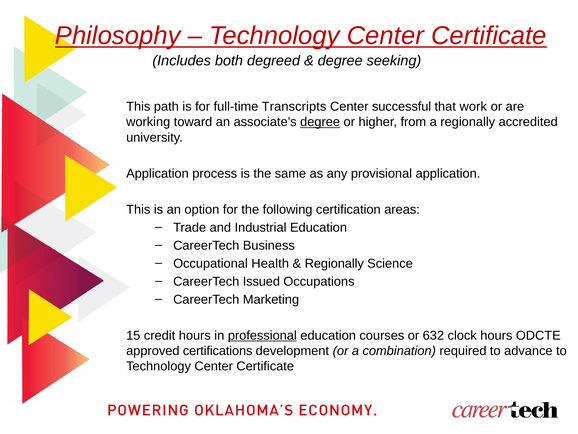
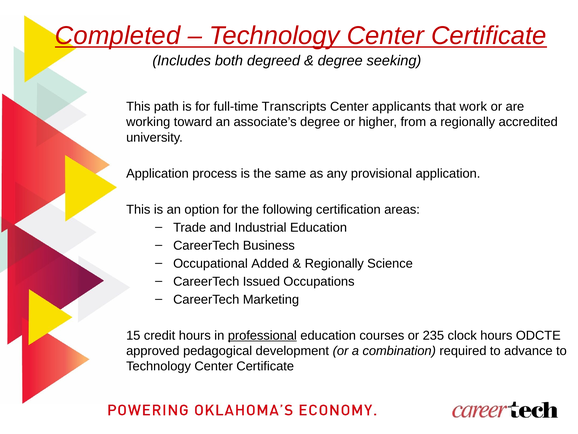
Philosophy: Philosophy -> Completed (118, 36)
successful: successful -> applicants (401, 107)
degree underline: present -> none (320, 122)
Health: Health -> Added (270, 263)
632: 632 -> 235 (433, 335)
certifications: certifications -> pedagogical (218, 351)
